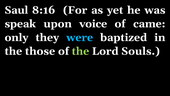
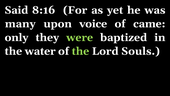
Saul: Saul -> Said (16, 10)
speak: speak -> many (20, 24)
were colour: light blue -> light green (80, 37)
those: those -> water (40, 51)
